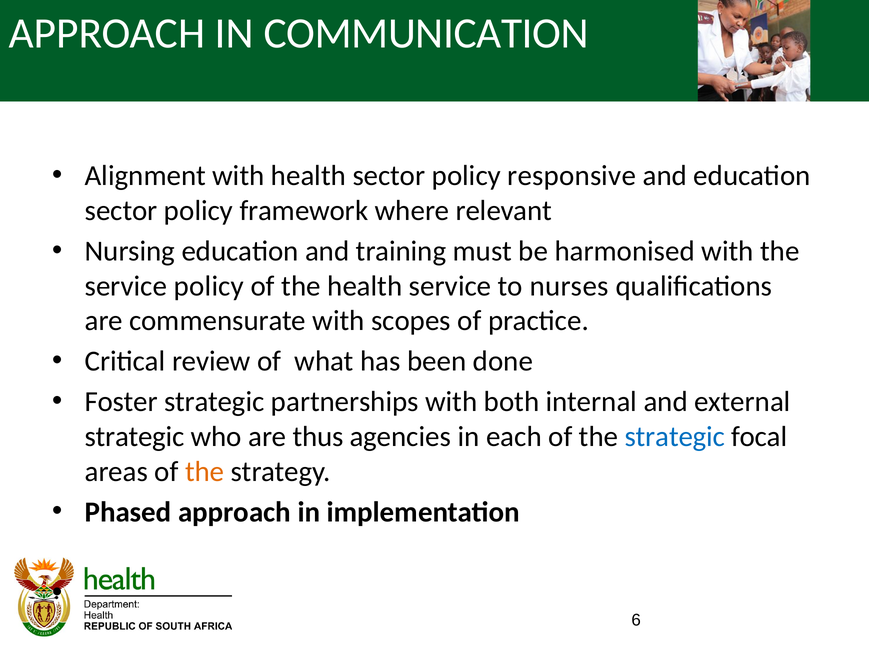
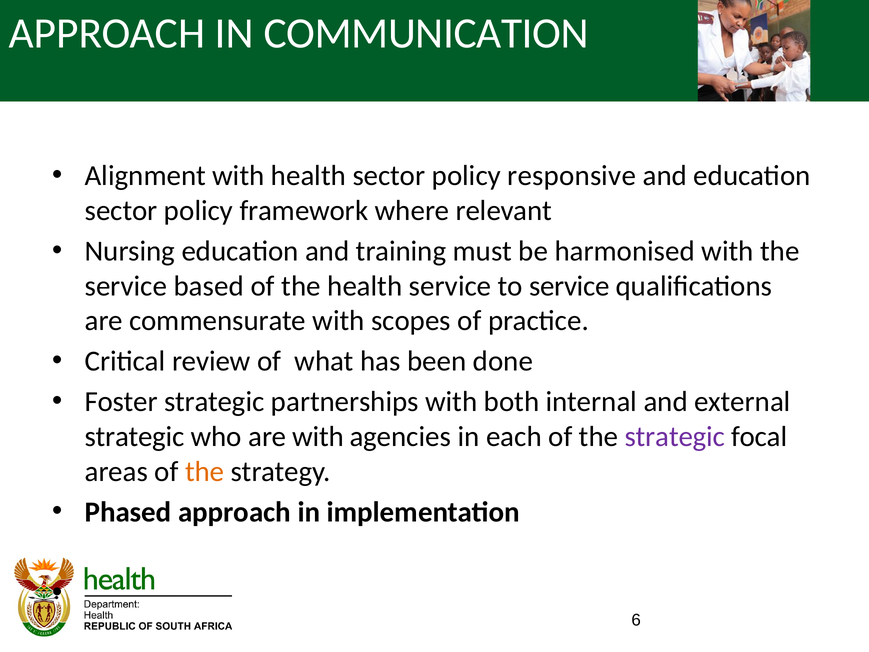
service policy: policy -> based (209, 286)
to nurses: nurses -> service (569, 286)
are thus: thus -> with (318, 437)
strategic colour: blue -> purple (675, 437)
